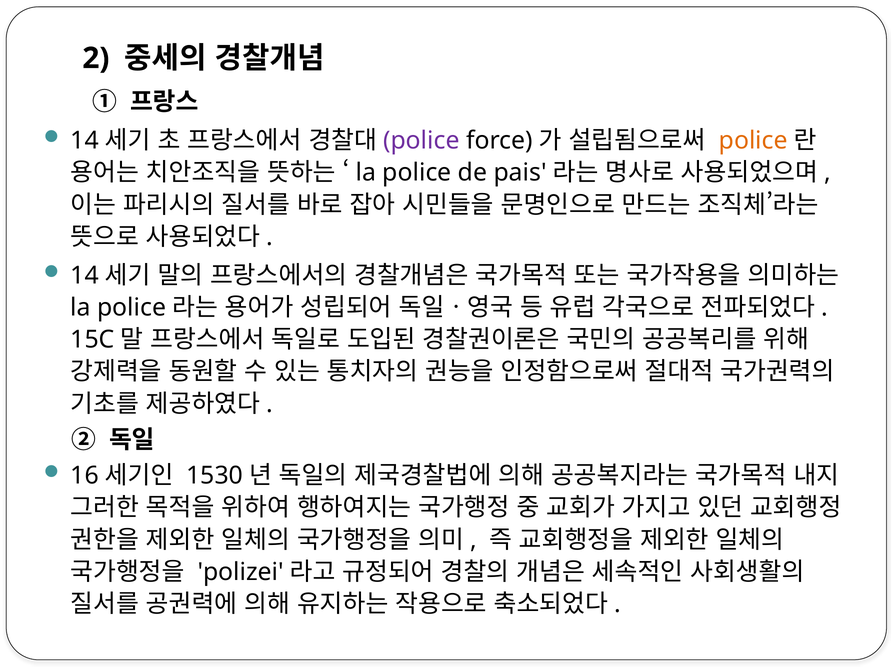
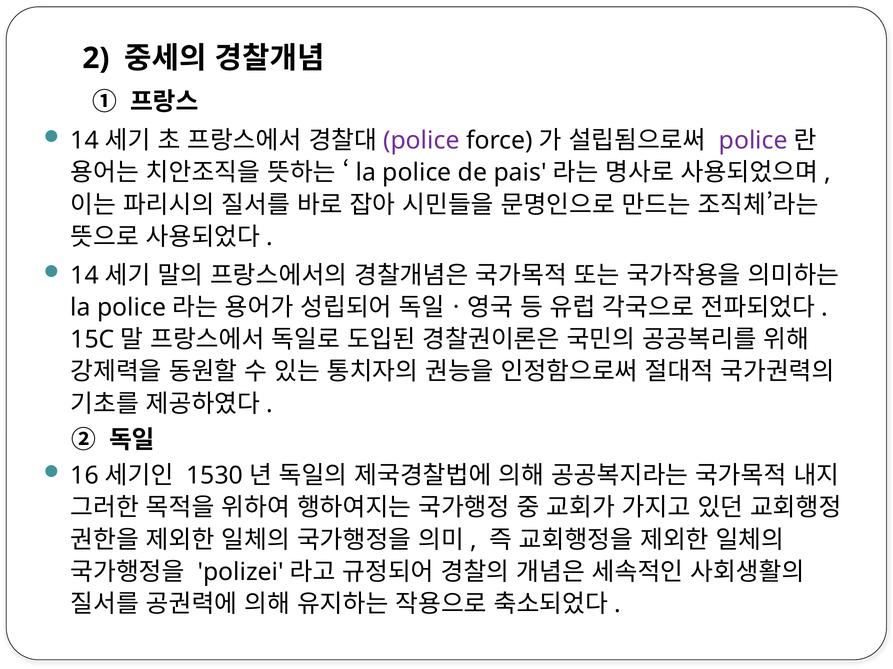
police colour: orange -> purple (753, 141)
